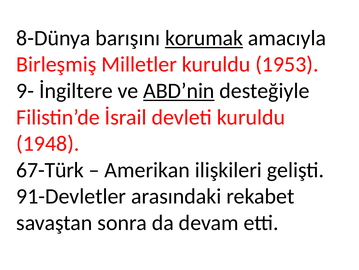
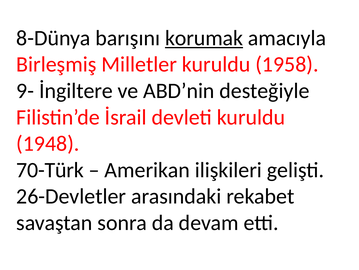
1953: 1953 -> 1958 (287, 64)
ABD’nin underline: present -> none (179, 91)
67-Türk: 67-Türk -> 70-Türk (50, 170)
91-Devletler: 91-Devletler -> 26-Devletler (71, 196)
